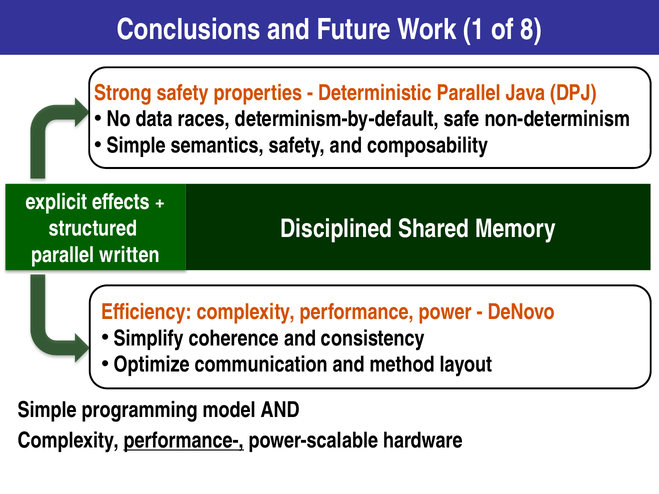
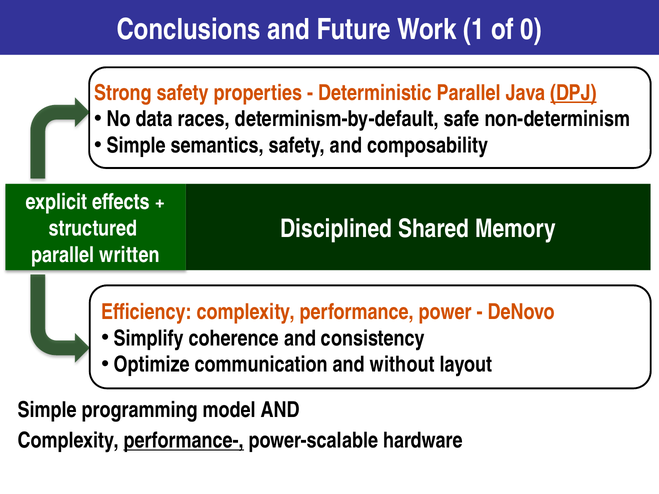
8: 8 -> 0 (531, 29)
DPJ underline: none -> present (573, 93)
method: method -> without (402, 365)
